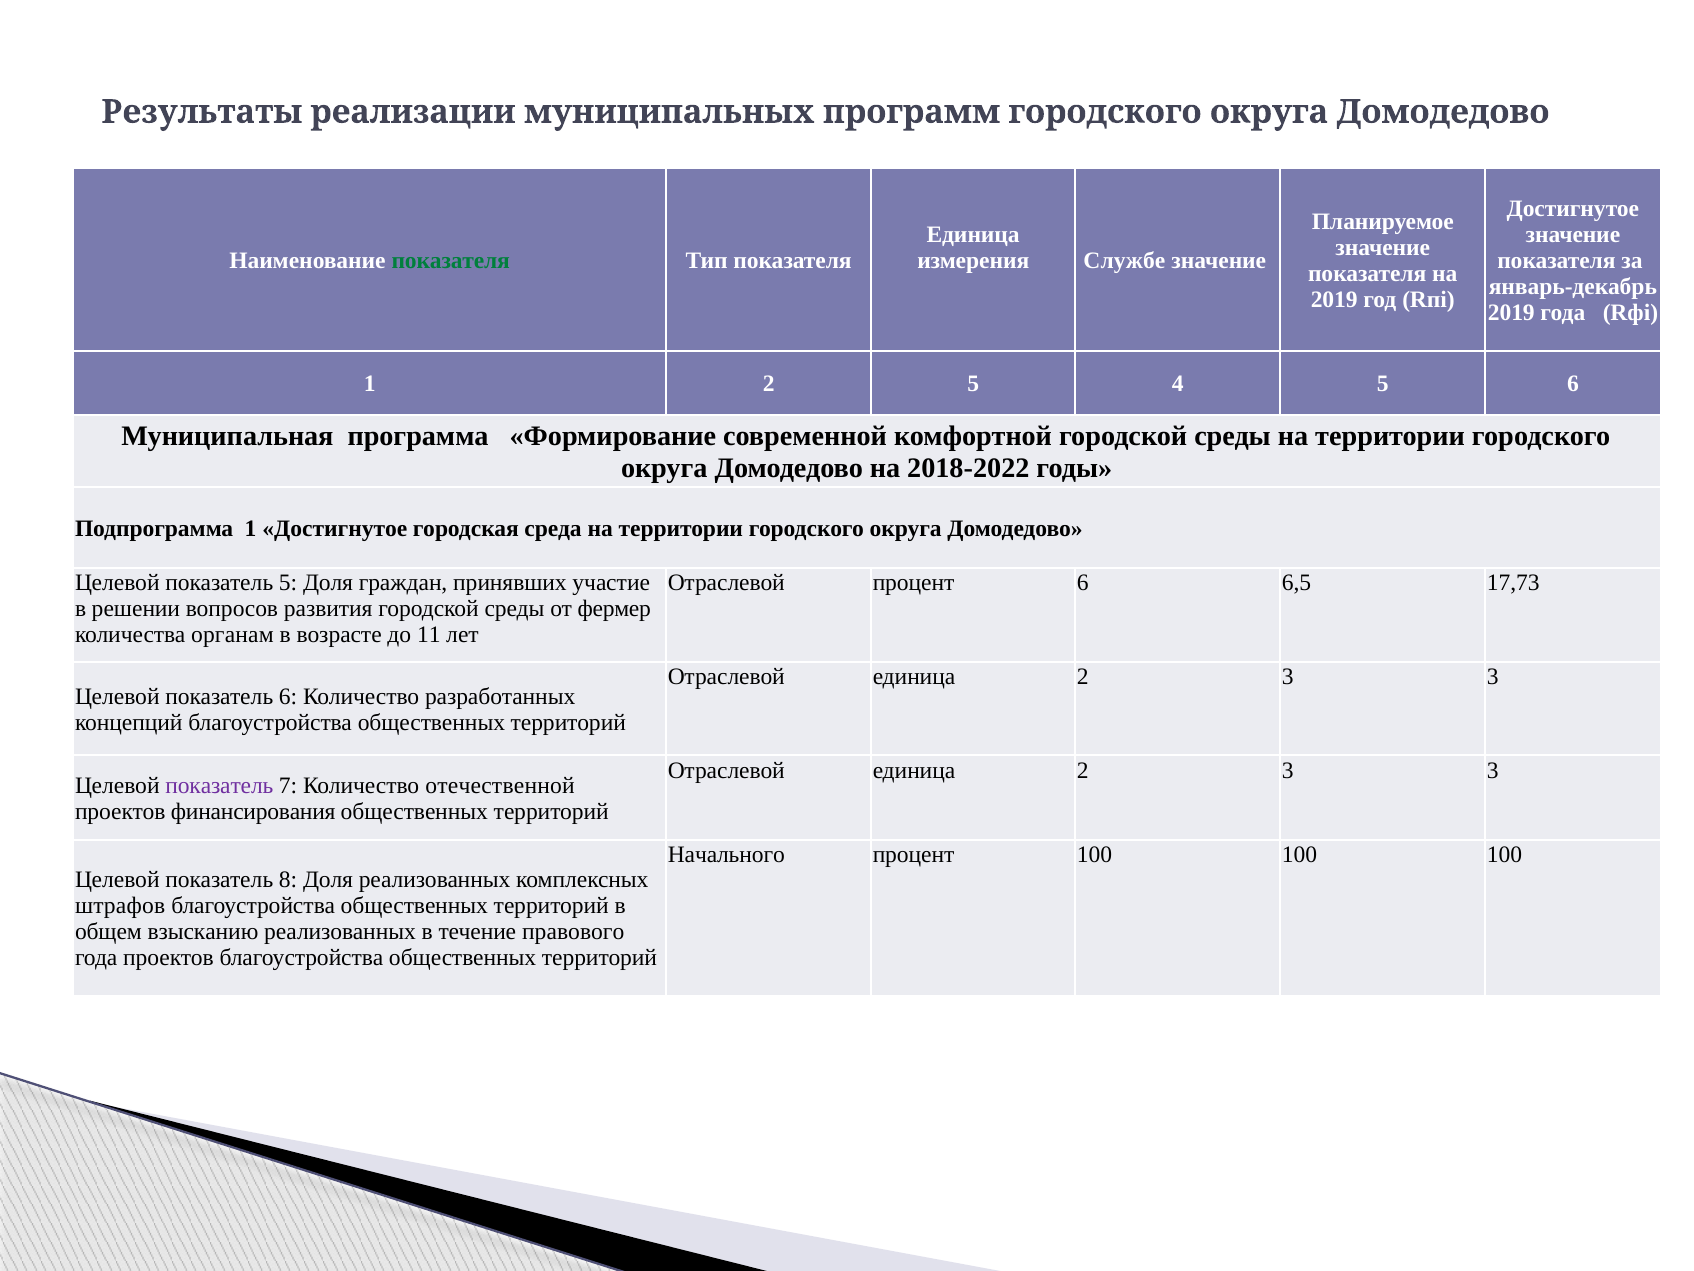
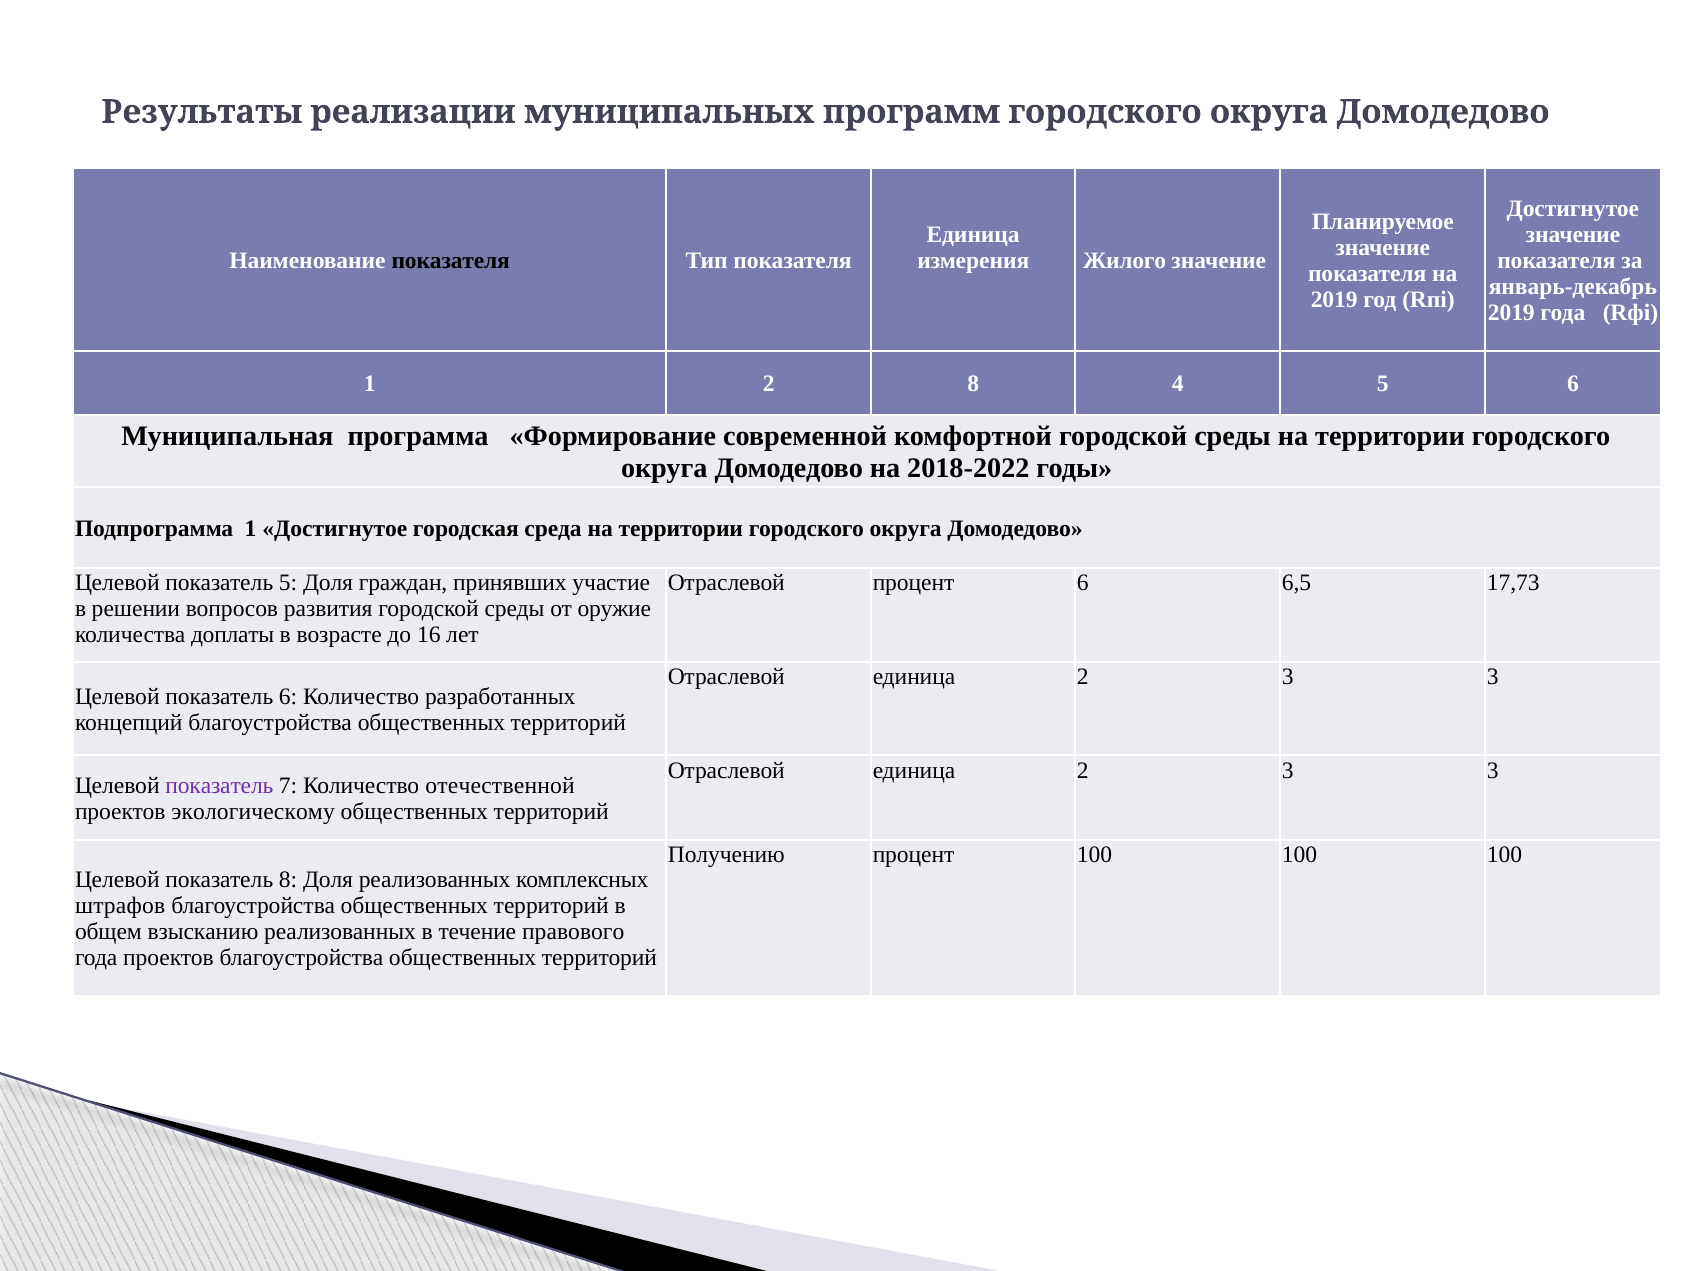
показателя colour: green -> black (451, 261)
Службе: Службе -> Жилого (1125, 261)
2 5: 5 -> 8 (973, 384)
фермер: фермер -> оружие (614, 609)
органам: органам -> доплаты (233, 635)
11: 11 -> 16 (429, 635)
финансирования: финансирования -> экологическому (253, 811)
Начального: Начального -> Получению (726, 855)
